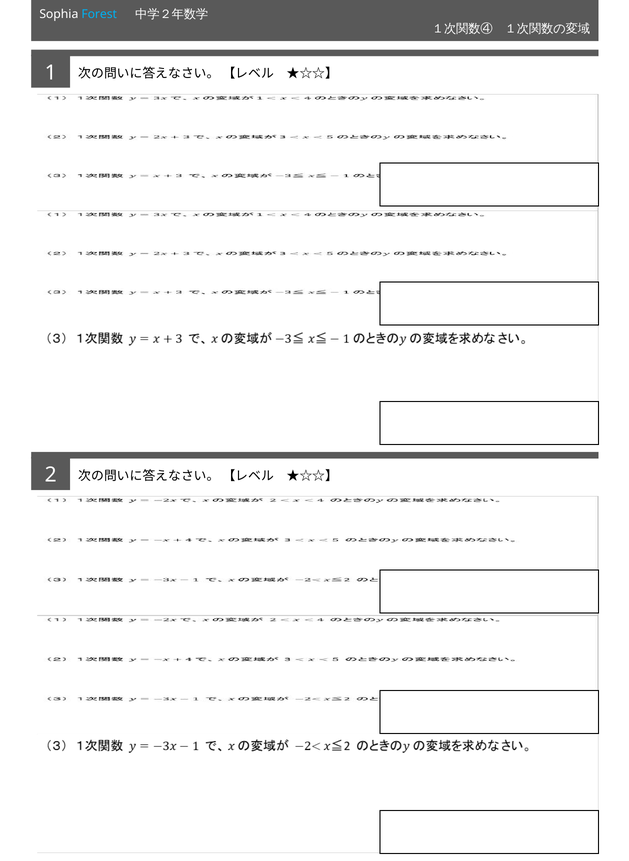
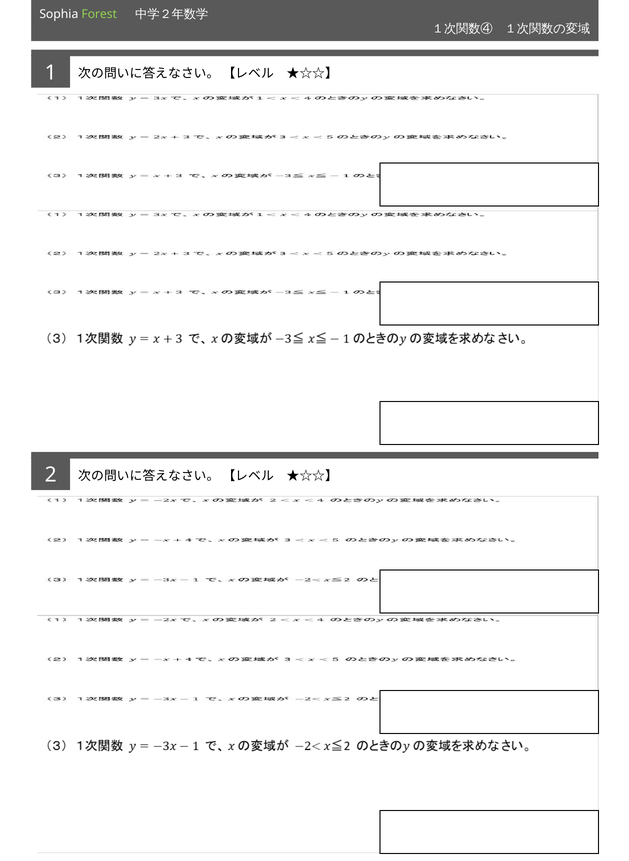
Forest colour: light blue -> light green (99, 14)
